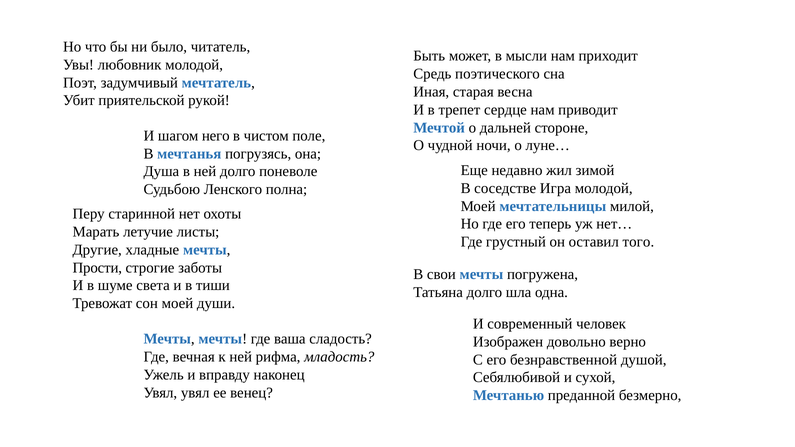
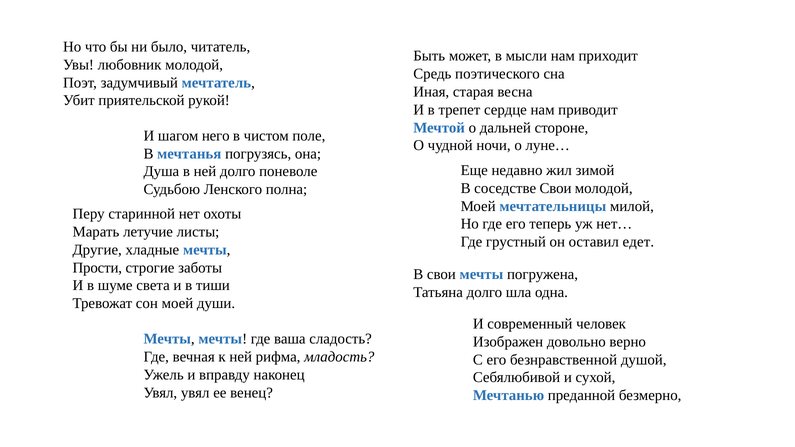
соседстве Игра: Игра -> Свои (556, 188)
того: того -> едет (638, 242)
